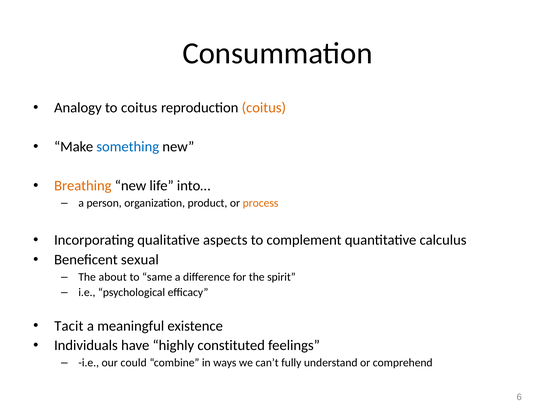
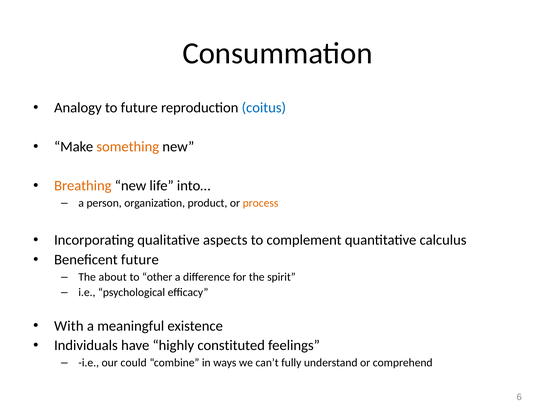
to coitus: coitus -> future (139, 108)
coitus colour: orange -> blue (264, 108)
something colour: blue -> orange (128, 147)
Beneficent sexual: sexual -> future (140, 260)
same: same -> other (157, 277)
Tacit: Tacit -> With (69, 326)
